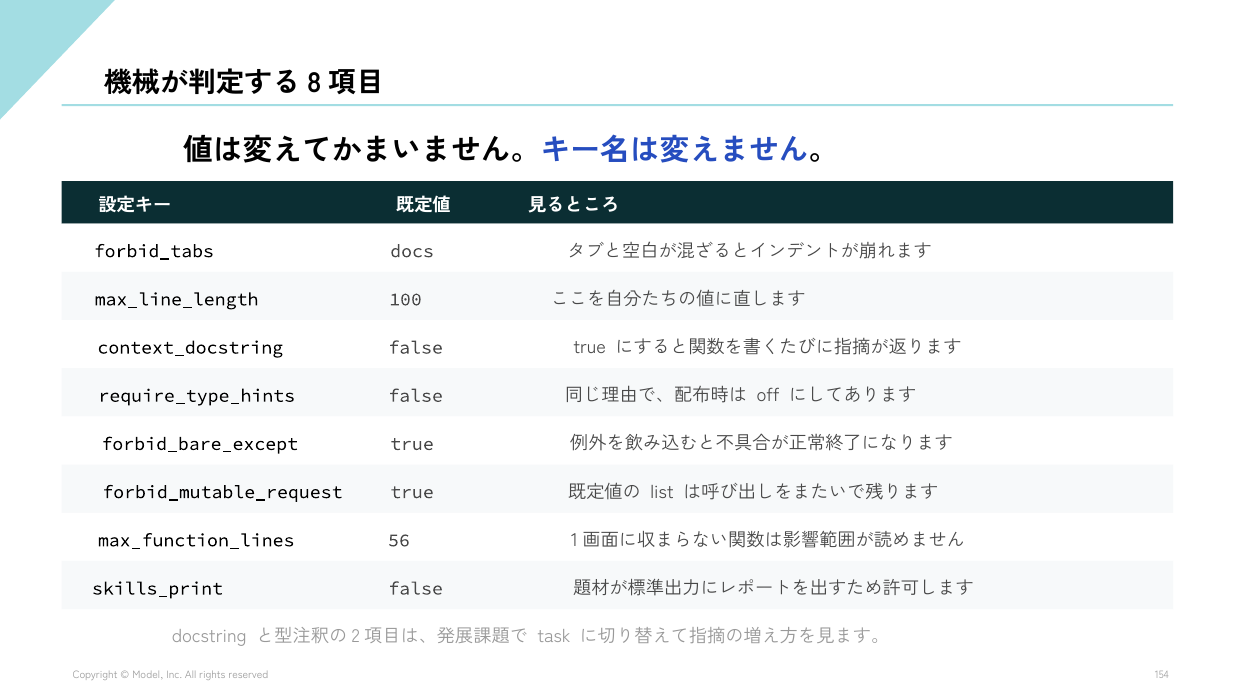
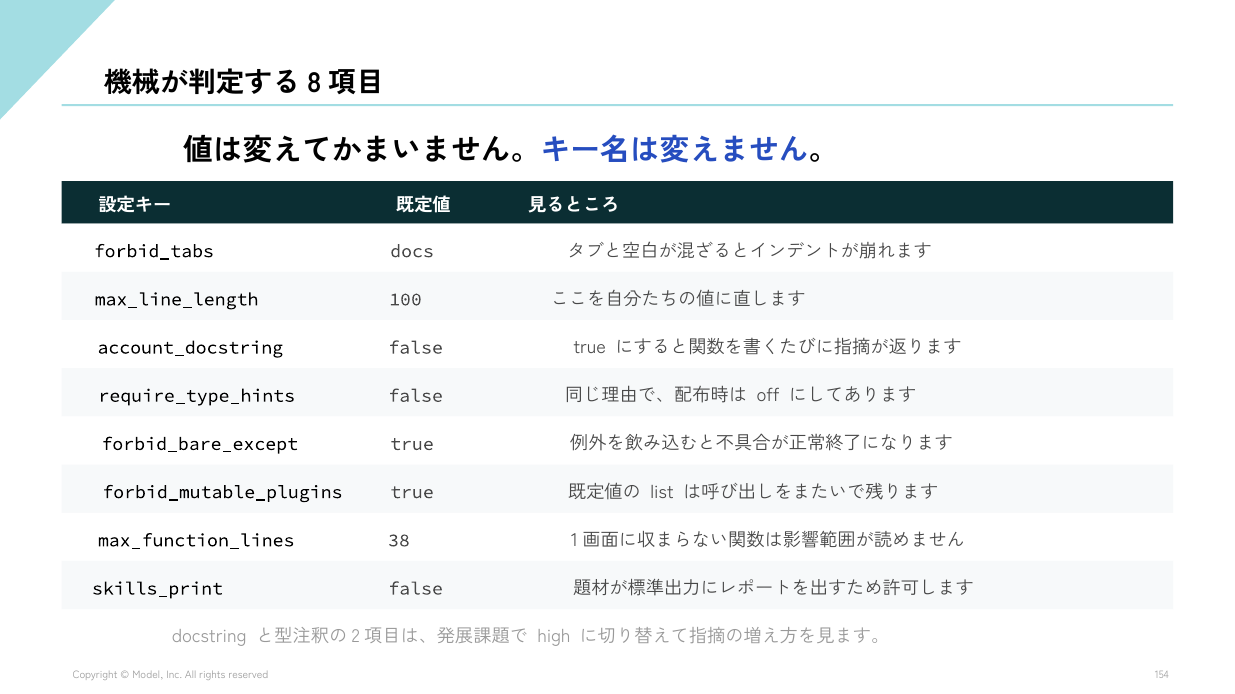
context_docstring: context_docstring -> account_docstring (190, 348)
forbid_mutable_request: forbid_mutable_request -> forbid_mutable_plugins (222, 493)
56: 56 -> 38 (399, 541)
task: task -> high (554, 637)
